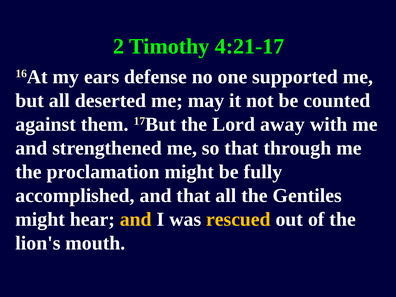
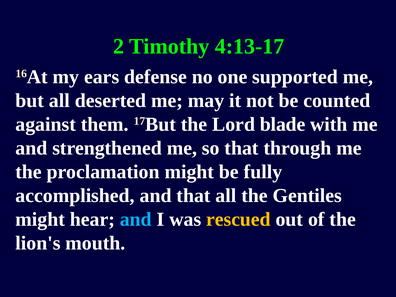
4:21-17: 4:21-17 -> 4:13-17 (250, 46)
away: away -> blade (283, 124)
and colour: yellow -> light blue (136, 219)
